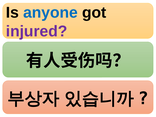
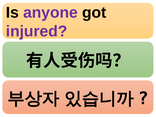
anyone colour: blue -> purple (50, 13)
